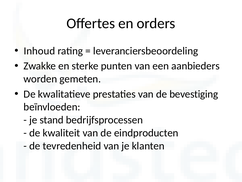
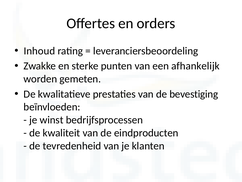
aanbieders: aanbieders -> afhankelijk (195, 66)
stand: stand -> winst (52, 120)
